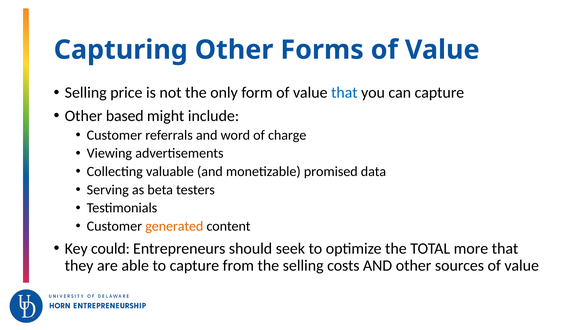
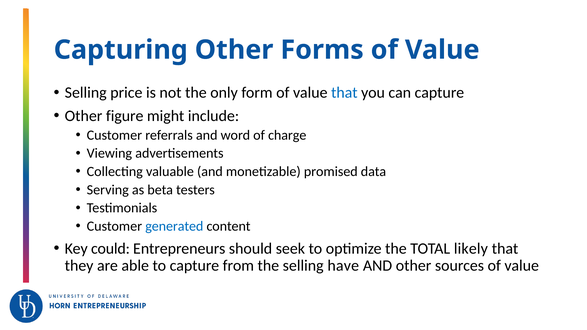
based: based -> figure (125, 116)
generated colour: orange -> blue (174, 226)
more: more -> likely (471, 249)
costs: costs -> have (343, 266)
